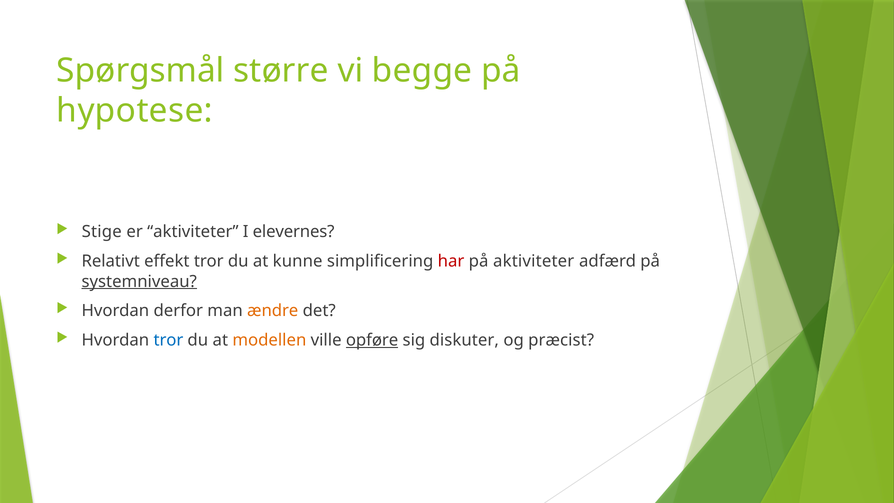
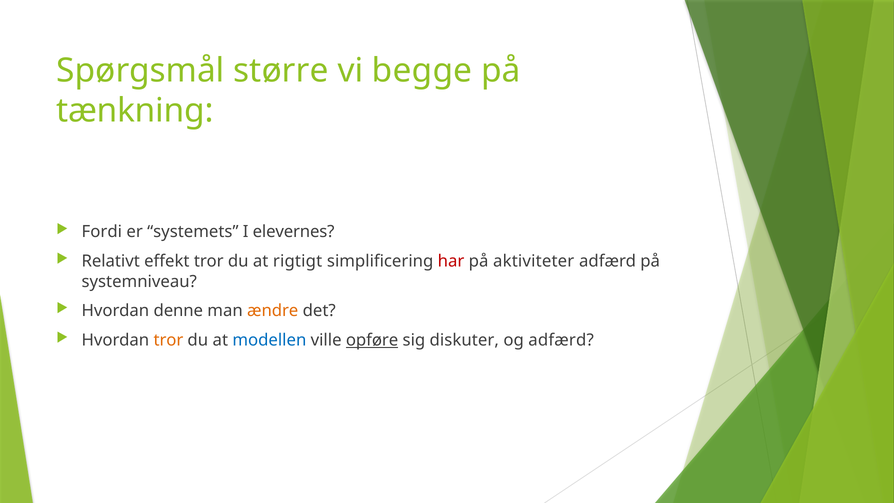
hypotese: hypotese -> tænkning (135, 111)
Stige: Stige -> Fordi (102, 232)
er aktiviteter: aktiviteter -> systemets (193, 232)
kunne: kunne -> rigtigt (298, 261)
systemniveau underline: present -> none (139, 281)
derfor: derfor -> denne (178, 311)
tror colour: blue -> orange (168, 340)
modellen colour: orange -> blue (269, 340)
og præcist: præcist -> adfærd (561, 340)
